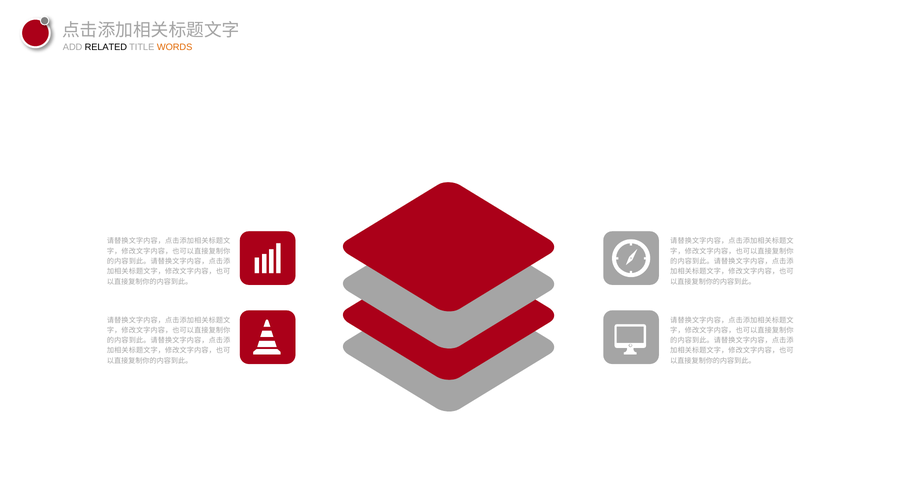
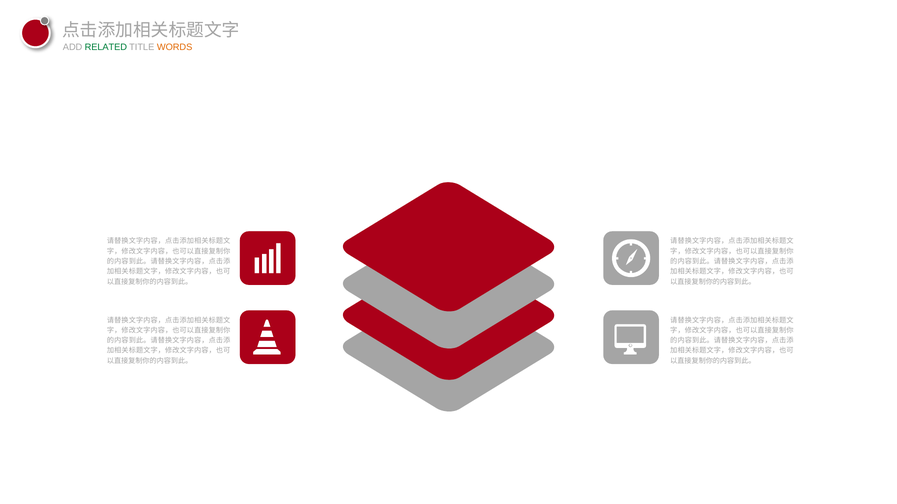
RELATED colour: black -> green (106, 47)
